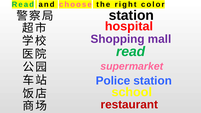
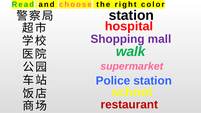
read: read -> walk (131, 52)
